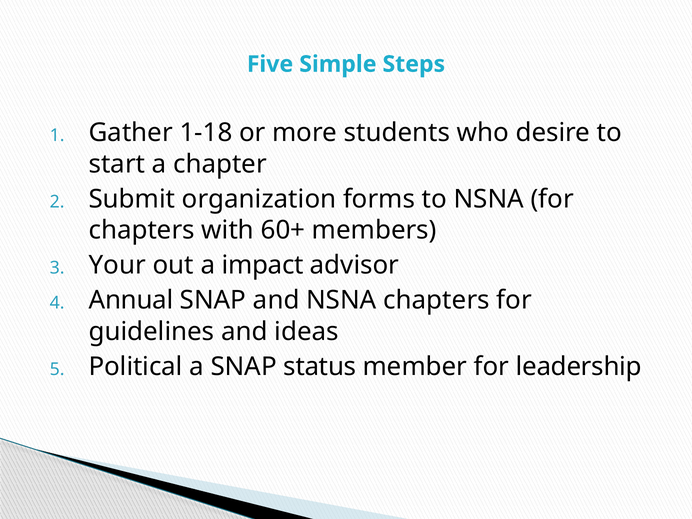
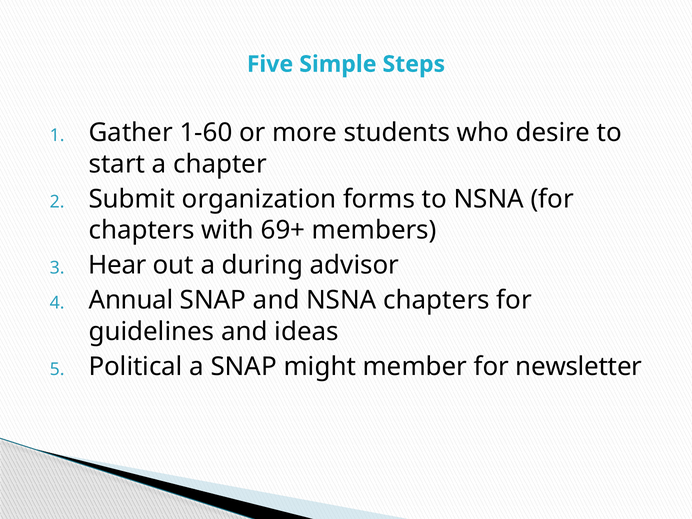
1-18: 1-18 -> 1-60 (206, 133)
60+: 60+ -> 69+ (283, 230)
Your: Your -> Hear (117, 265)
impact: impact -> during (262, 265)
status: status -> might (320, 366)
leadership: leadership -> newsletter (579, 366)
